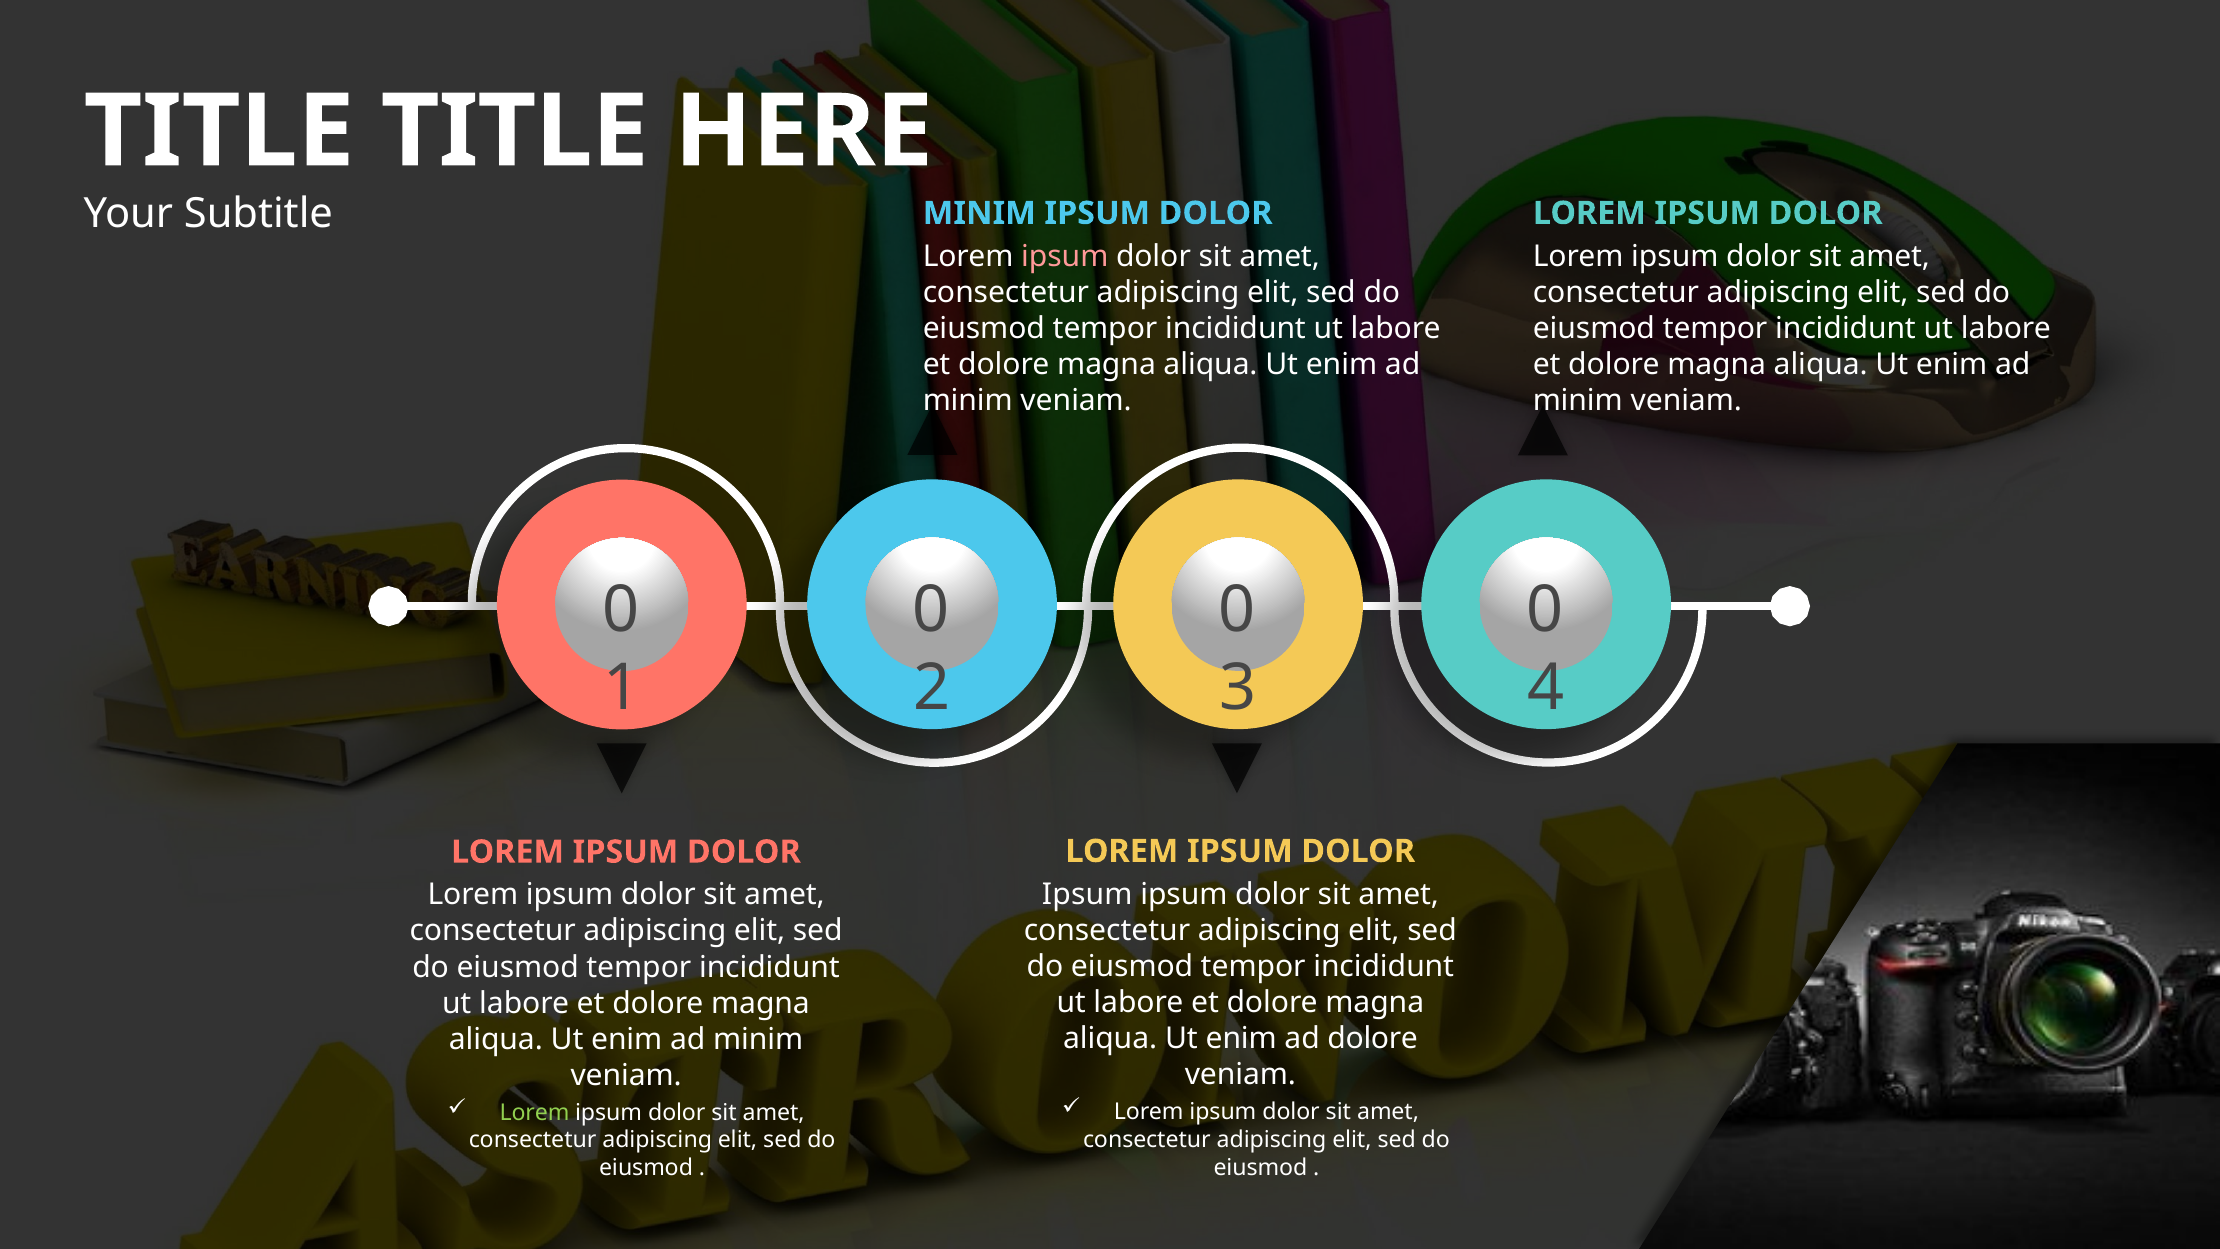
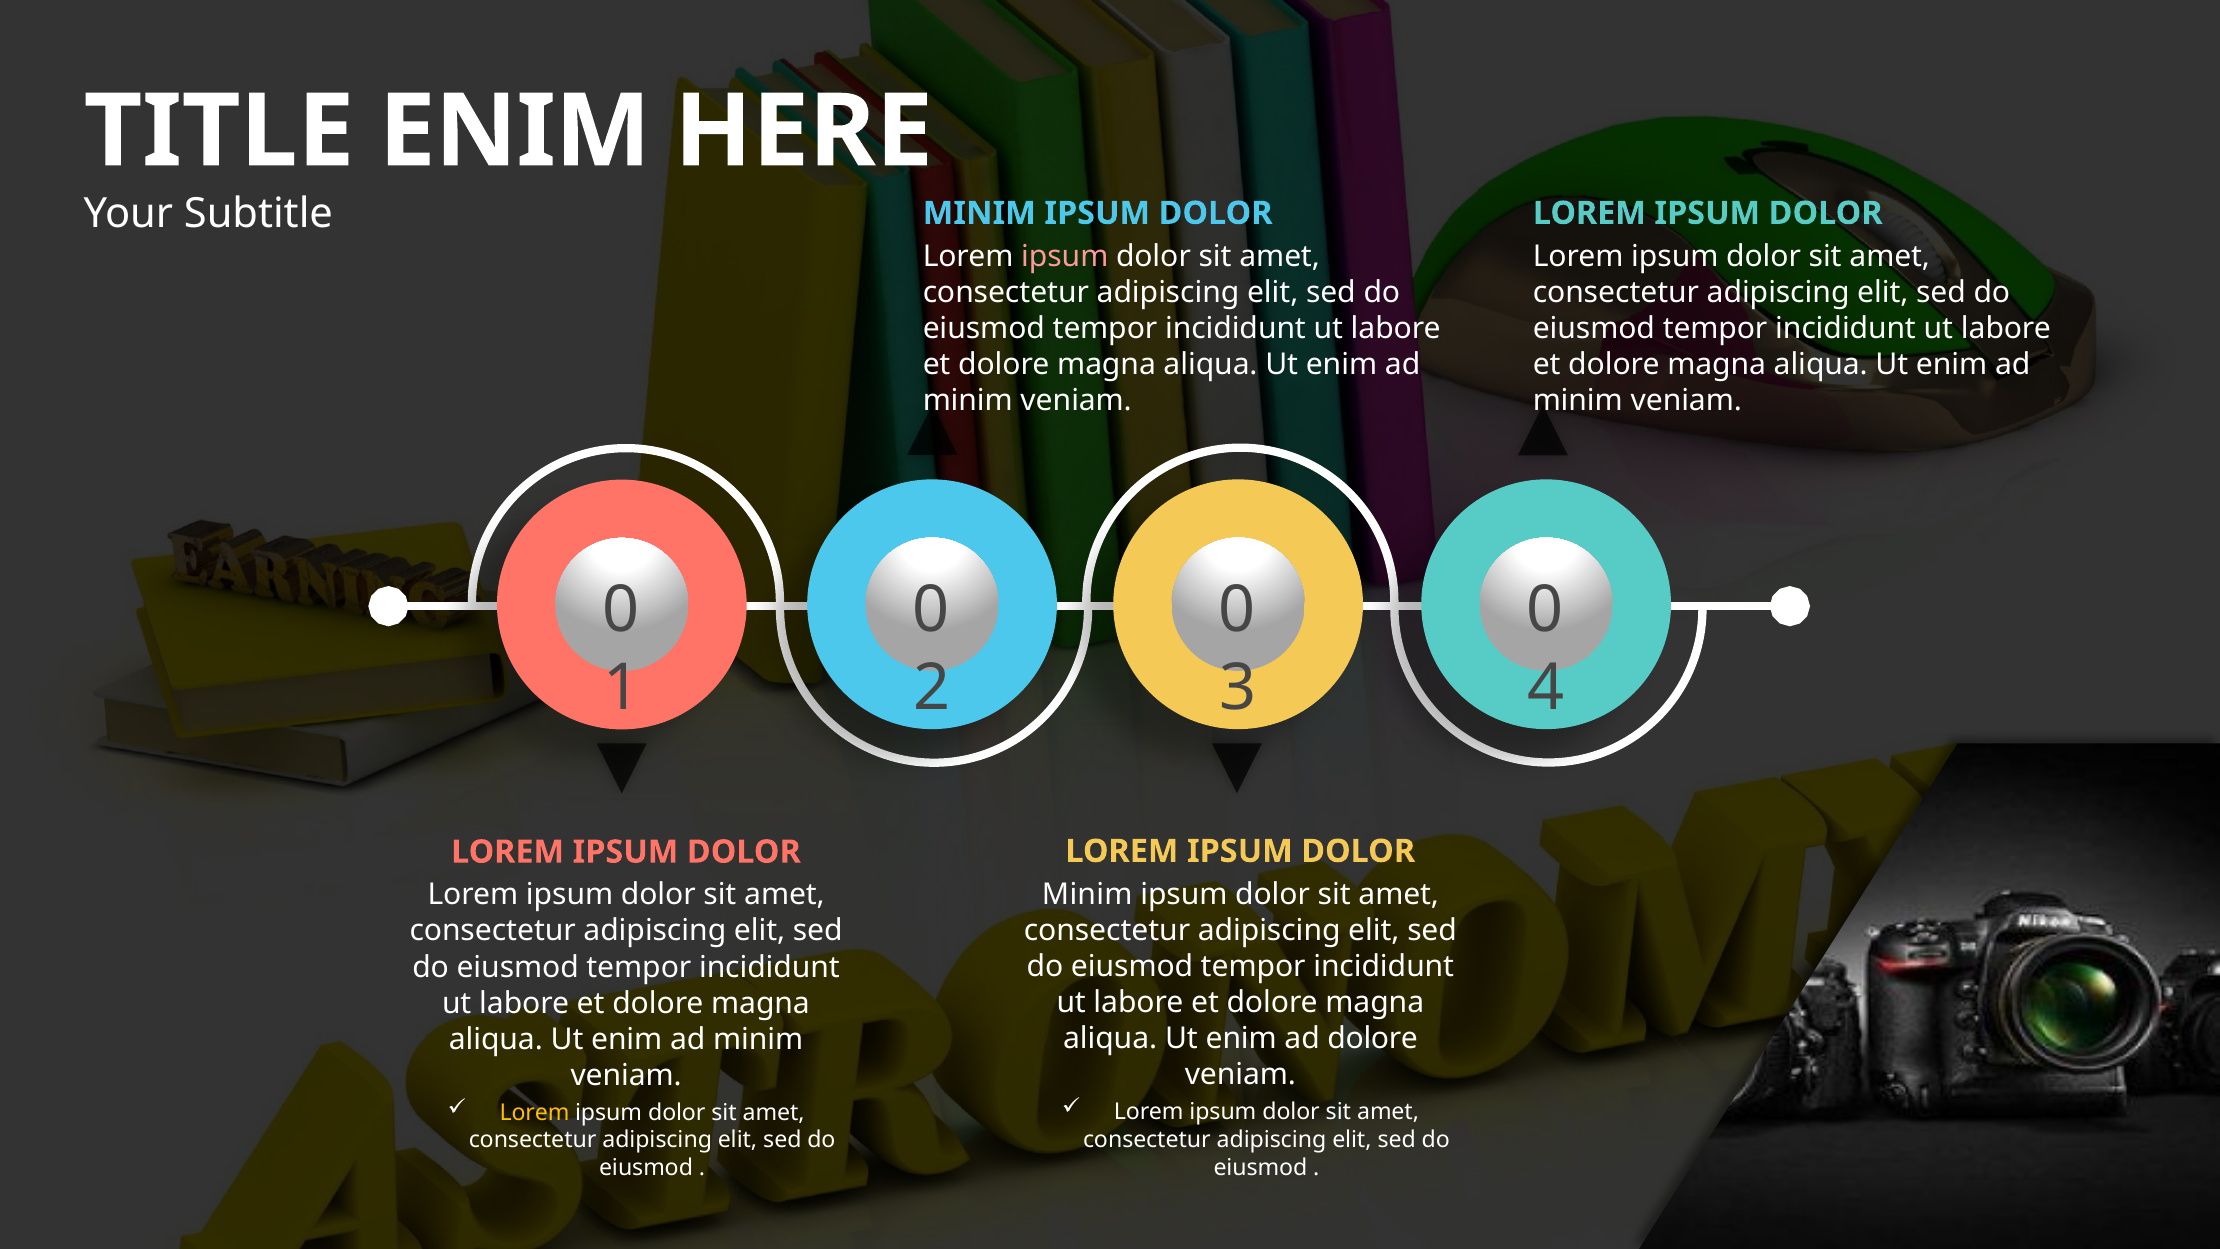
TITLE: TITLE -> ENIM (515, 132)
Ipsum: Ipsum -> Minim (1087, 894)
Lorem colour: light green -> yellow (535, 1112)
